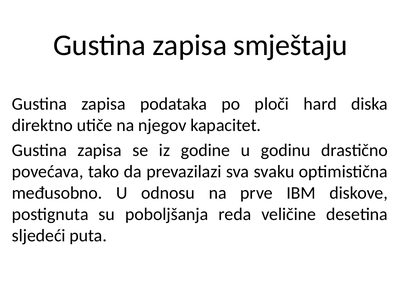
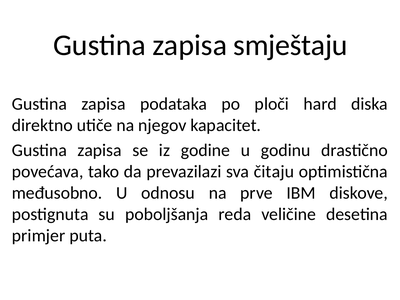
svaku: svaku -> čitaju (274, 172)
sljedeći: sljedeći -> primjer (39, 236)
